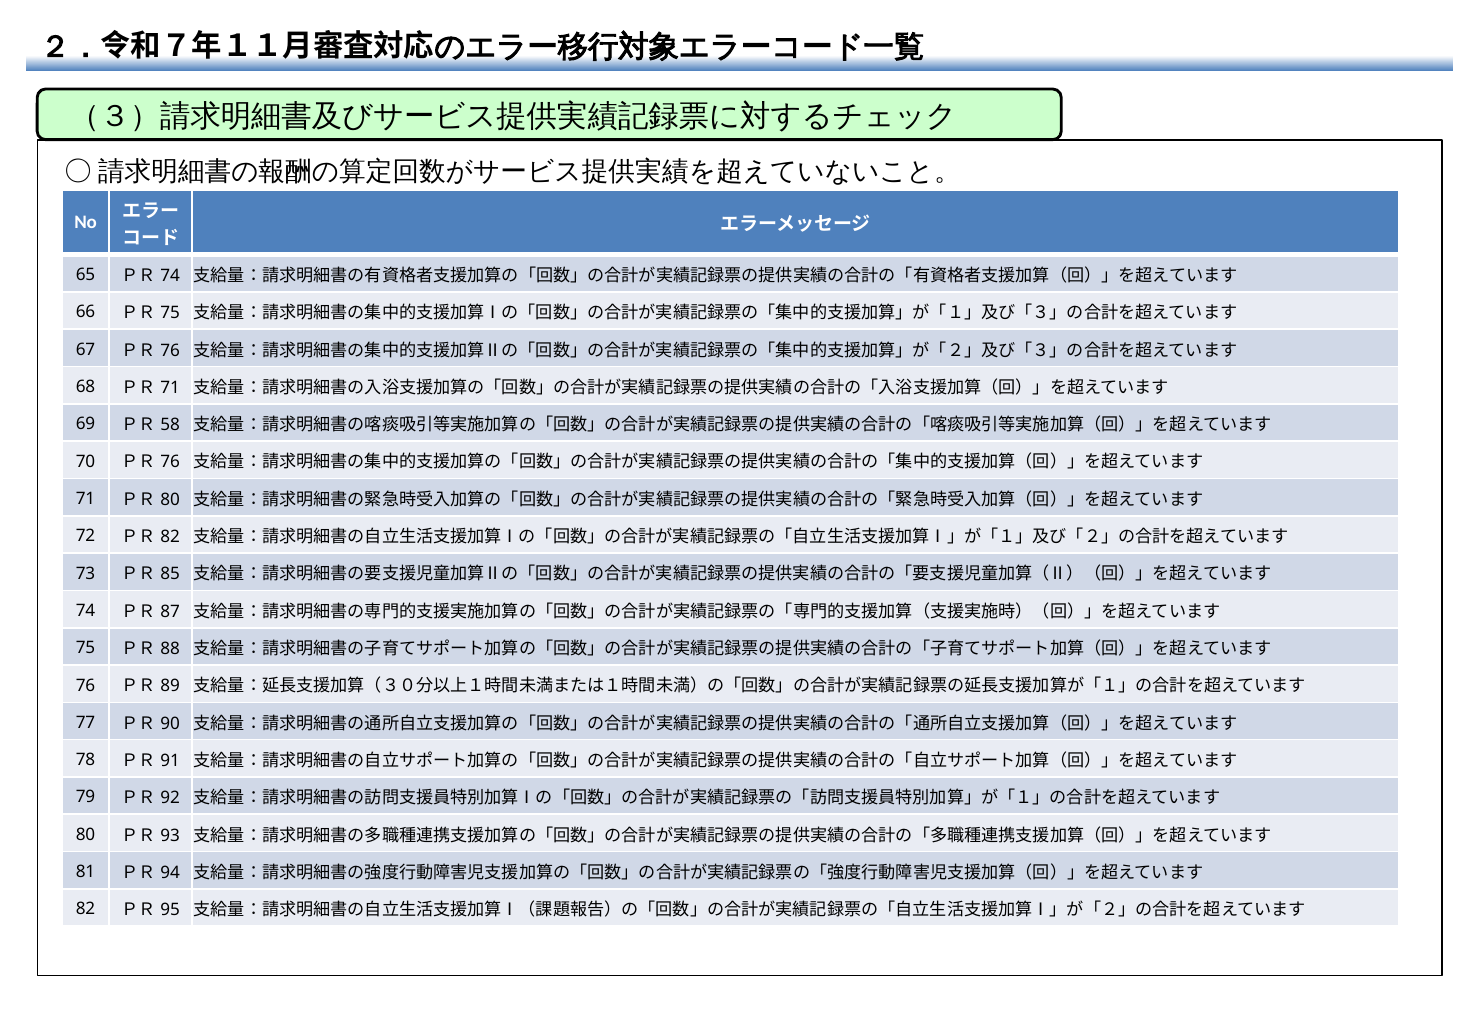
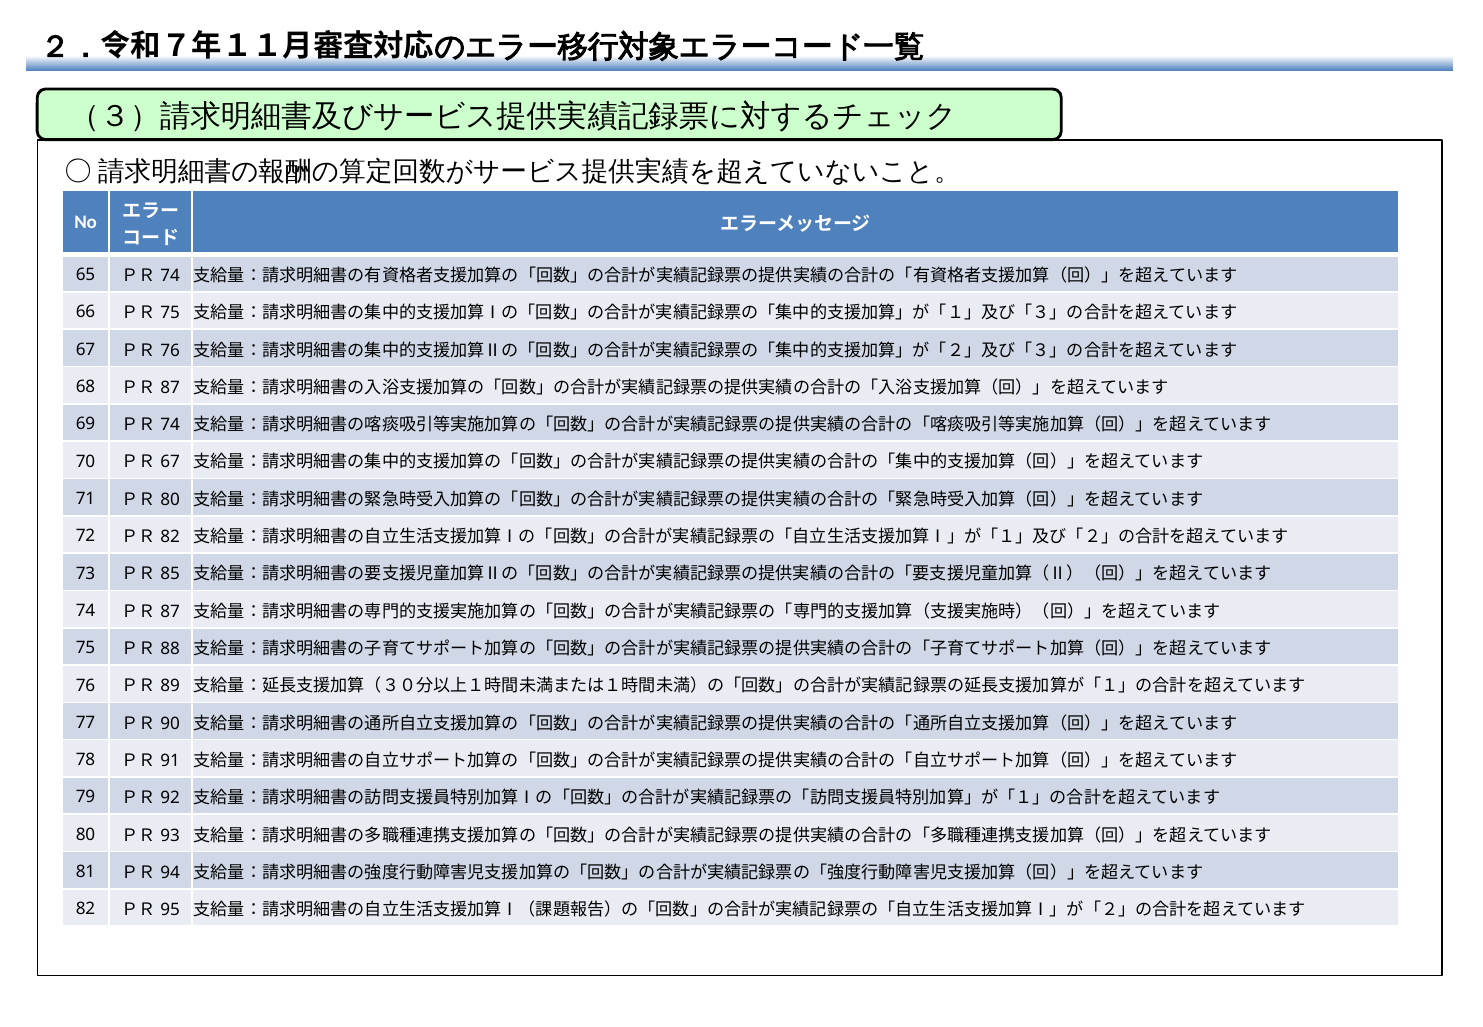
71: 71 -> 87 (170, 388)
58: 58 -> 74 (170, 425)
76: 76 -> 67 (170, 462)
